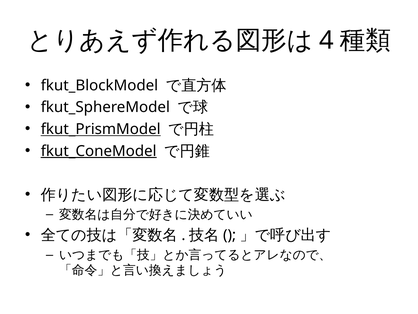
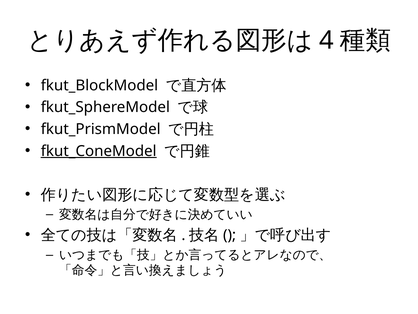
fkut_PrismModel underline: present -> none (101, 129)
